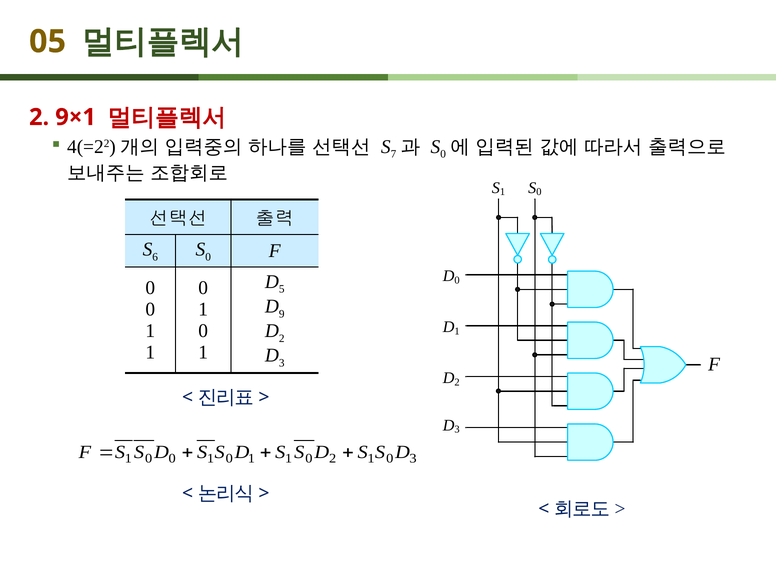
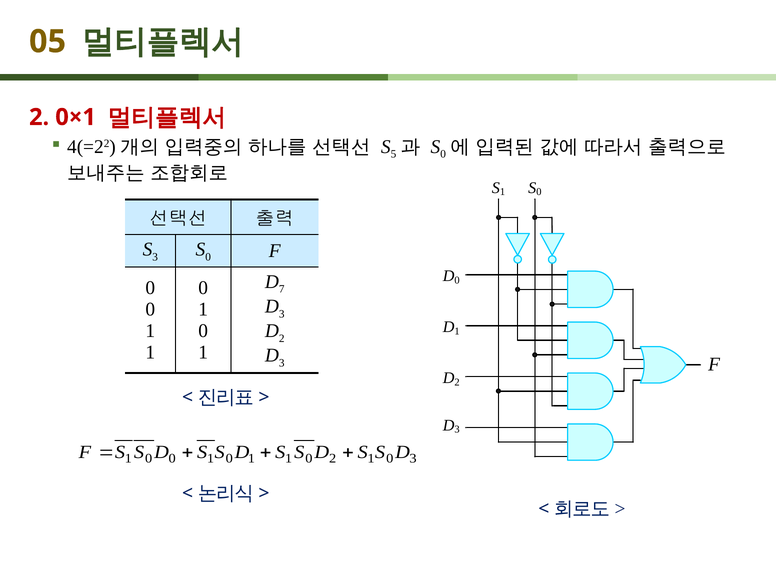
9×1: 9×1 -> 0×1 (76, 117)
7: 7 -> 5 (393, 154)
6: 6 -> 3 (155, 257)
5: 5 -> 7 (282, 289)
9: 9 -> 3 (282, 314)
